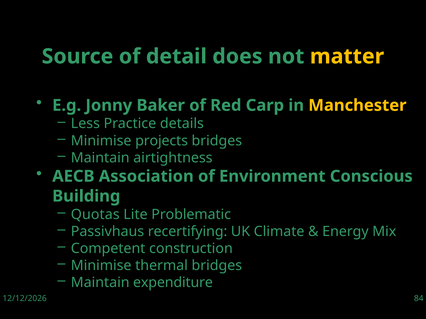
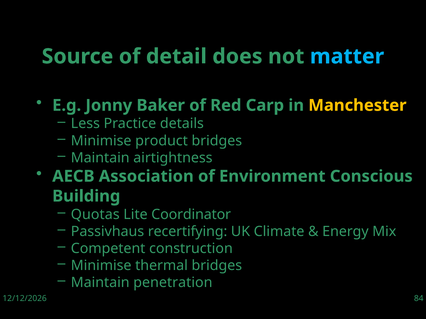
matter colour: yellow -> light blue (347, 57)
projects: projects -> product (162, 141)
Problematic: Problematic -> Coordinator (191, 215)
expenditure: expenditure -> penetration (173, 283)
